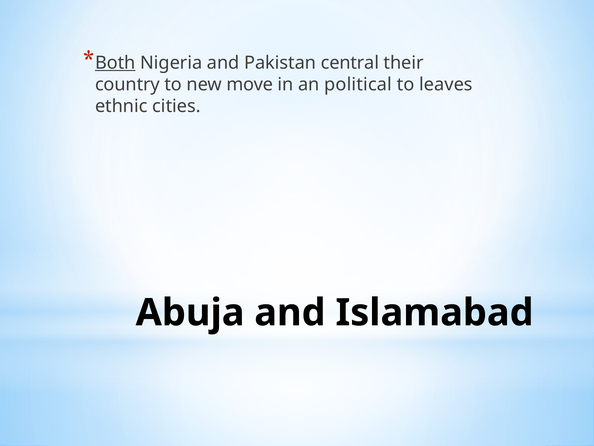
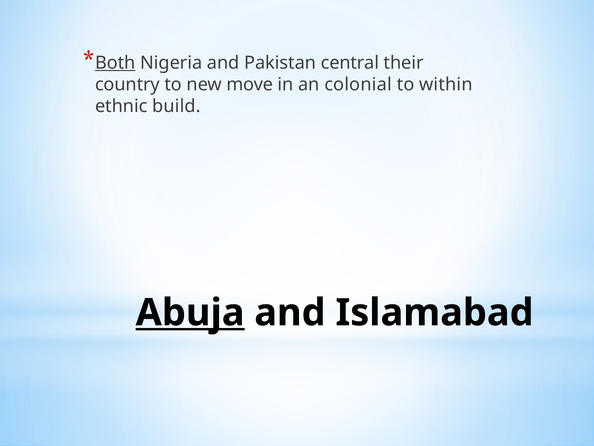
political: political -> colonial (358, 84)
leaves: leaves -> within (446, 84)
cities: cities -> build (176, 106)
Abuja underline: none -> present (190, 312)
